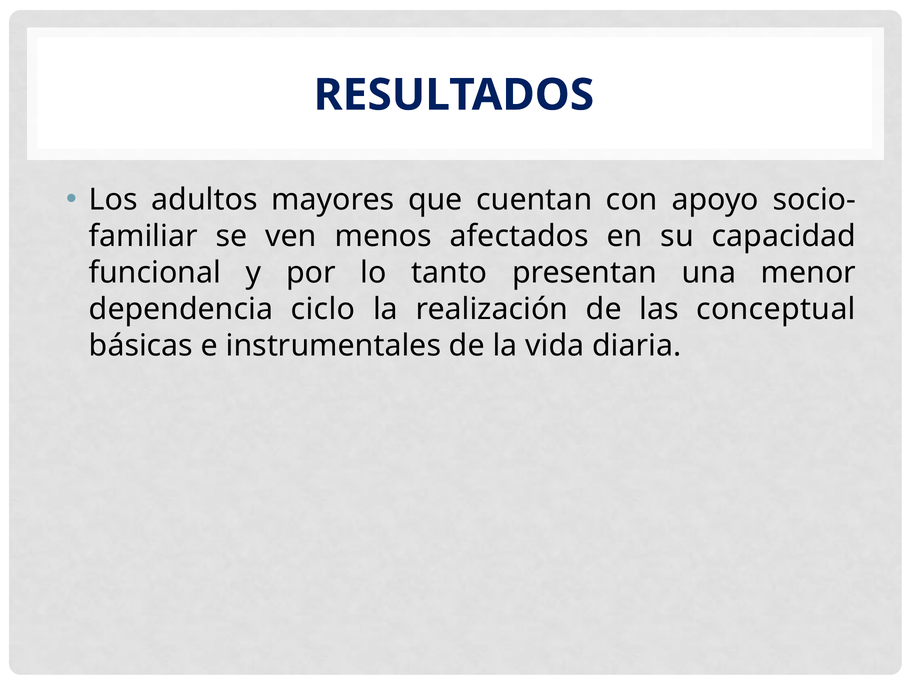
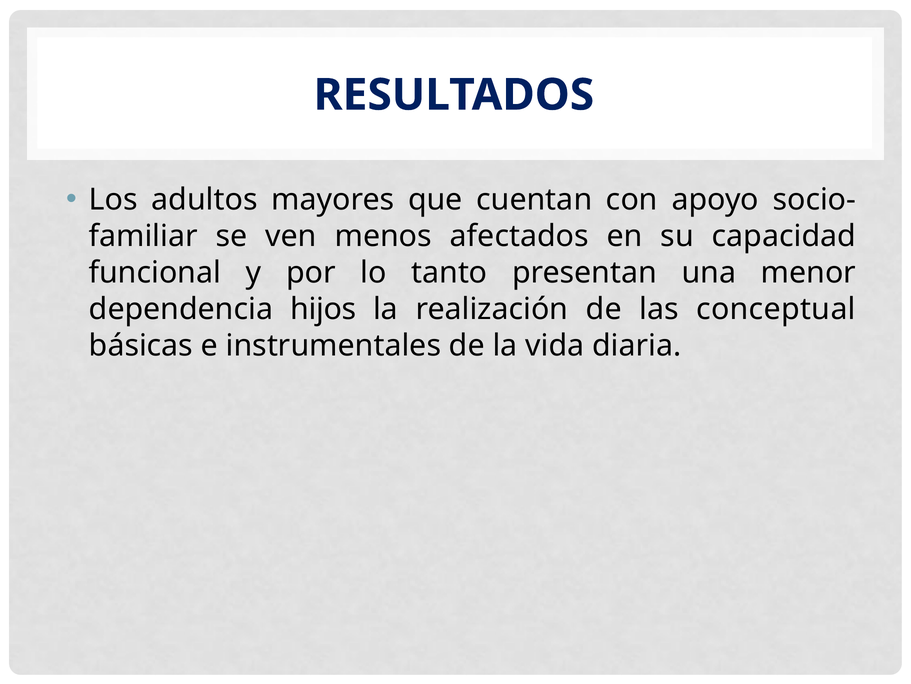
ciclo: ciclo -> hijos (323, 309)
